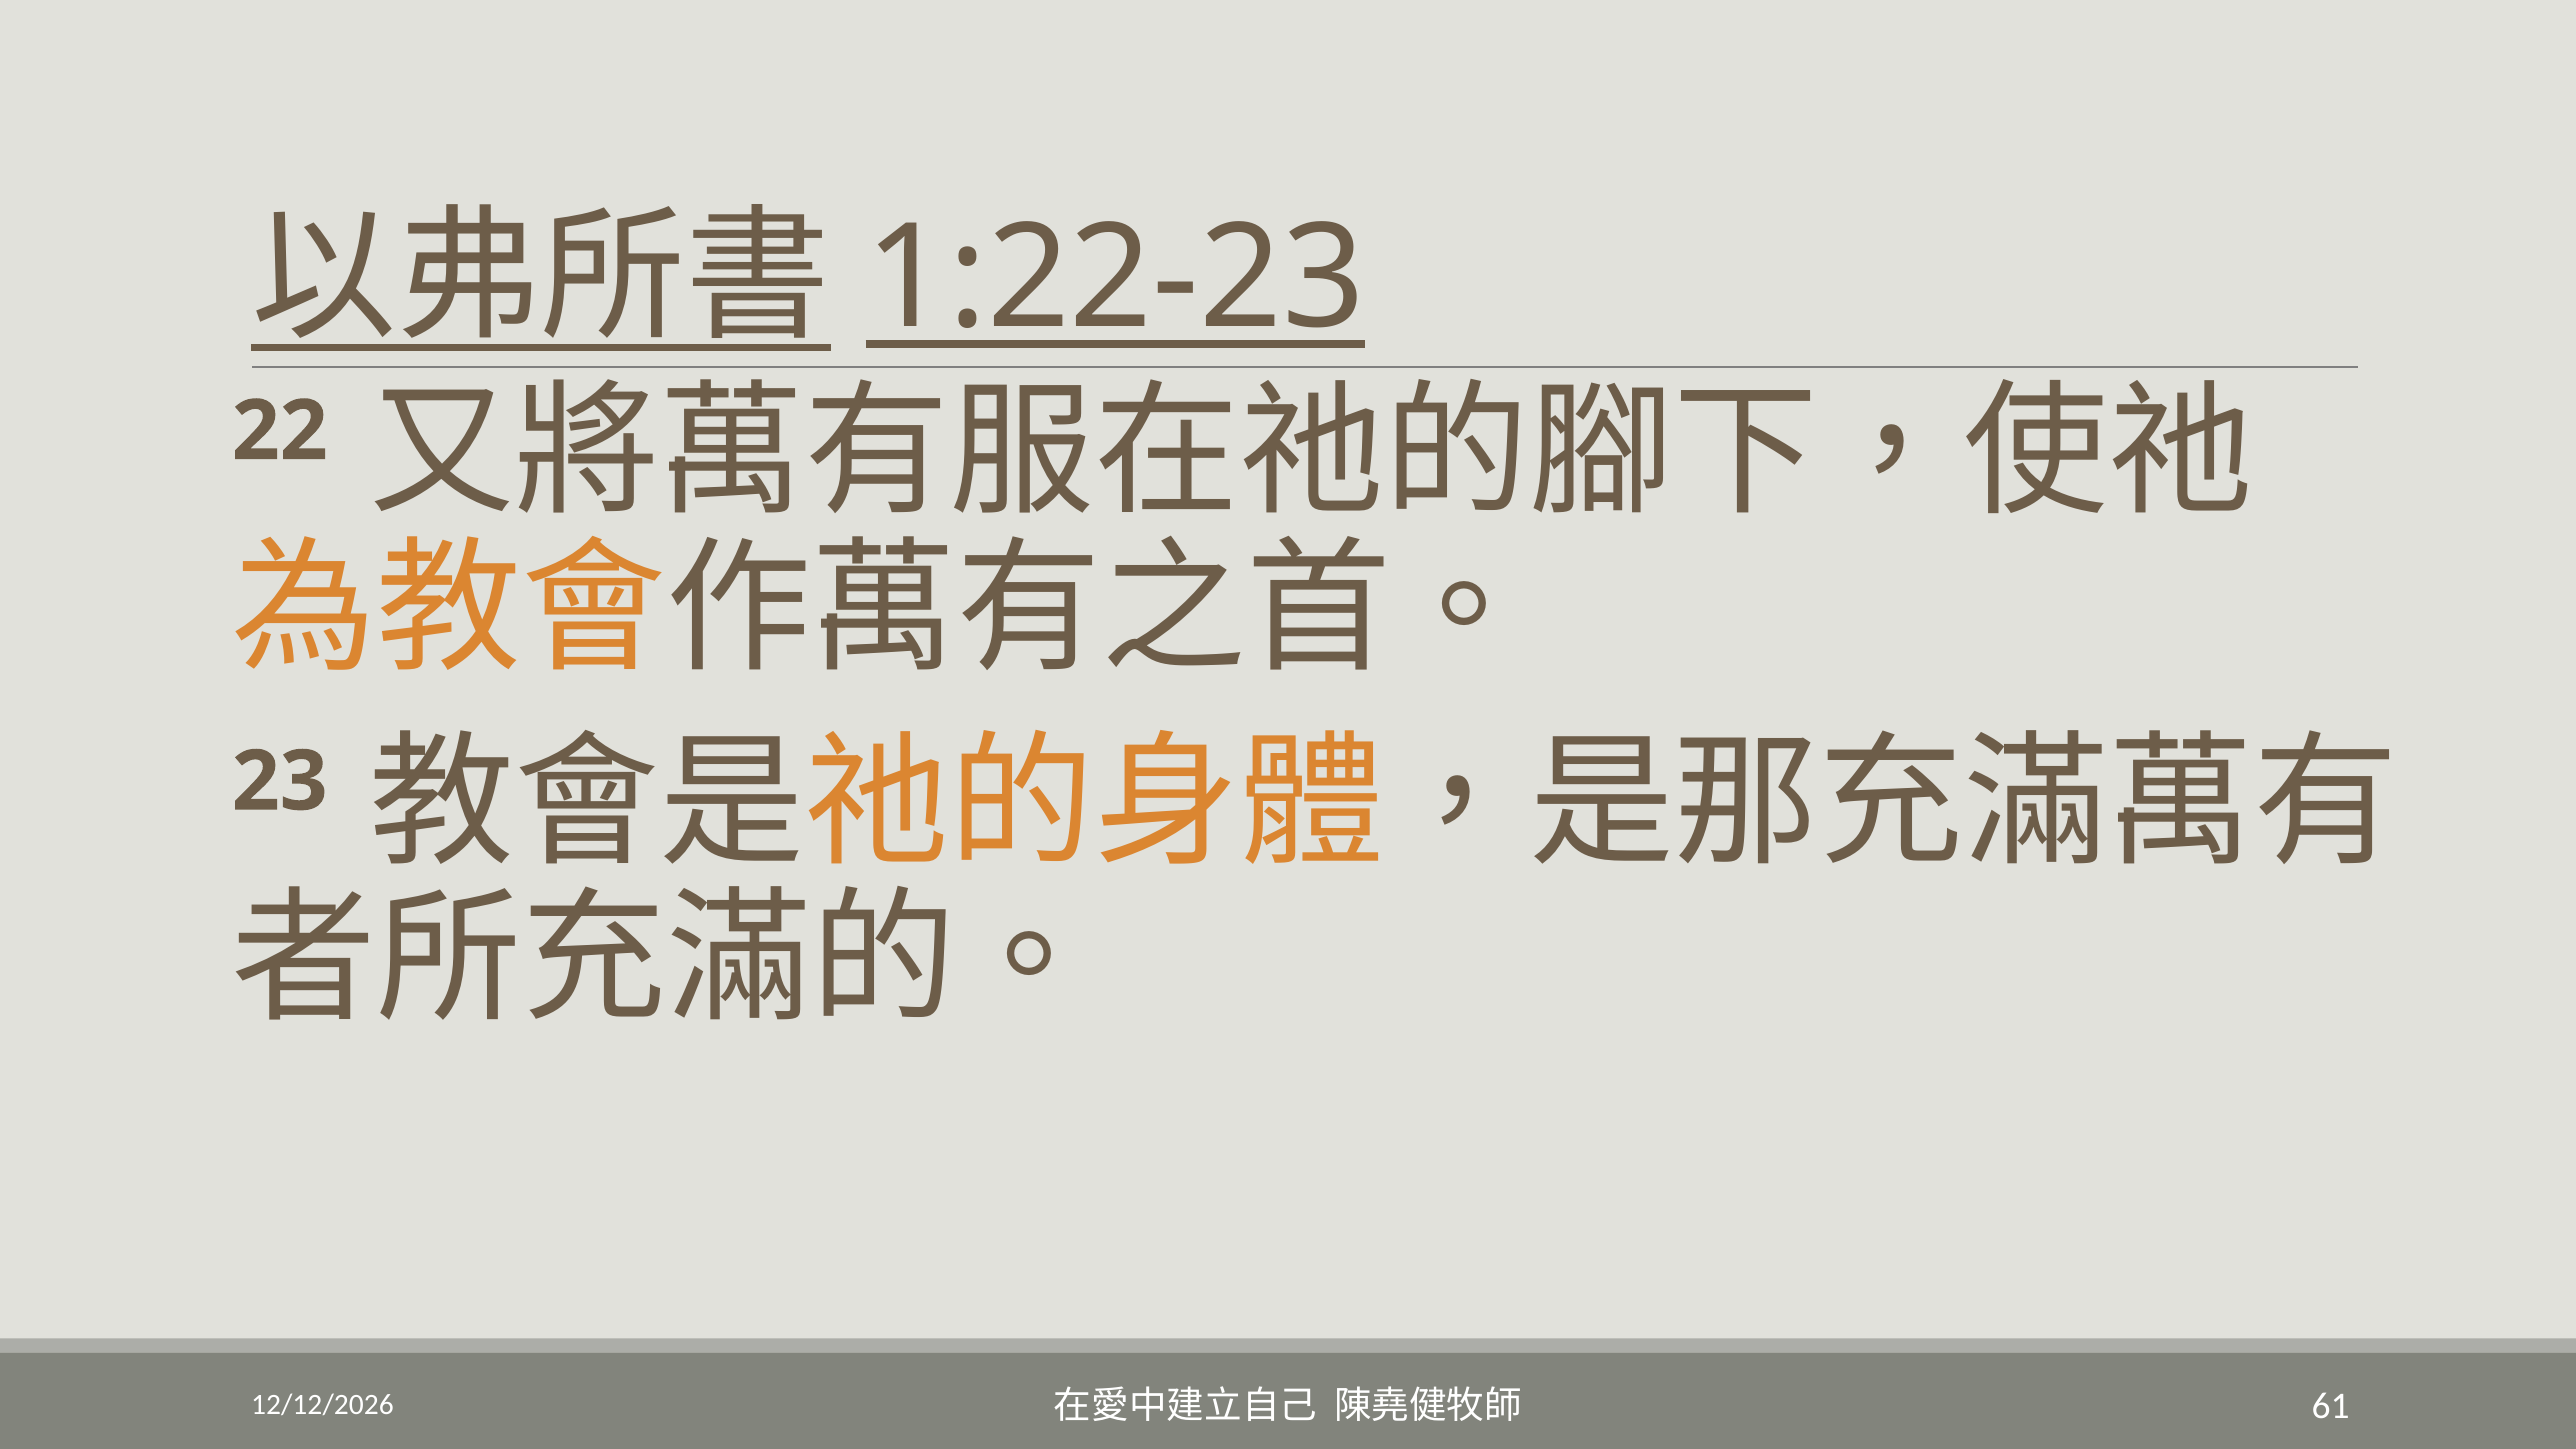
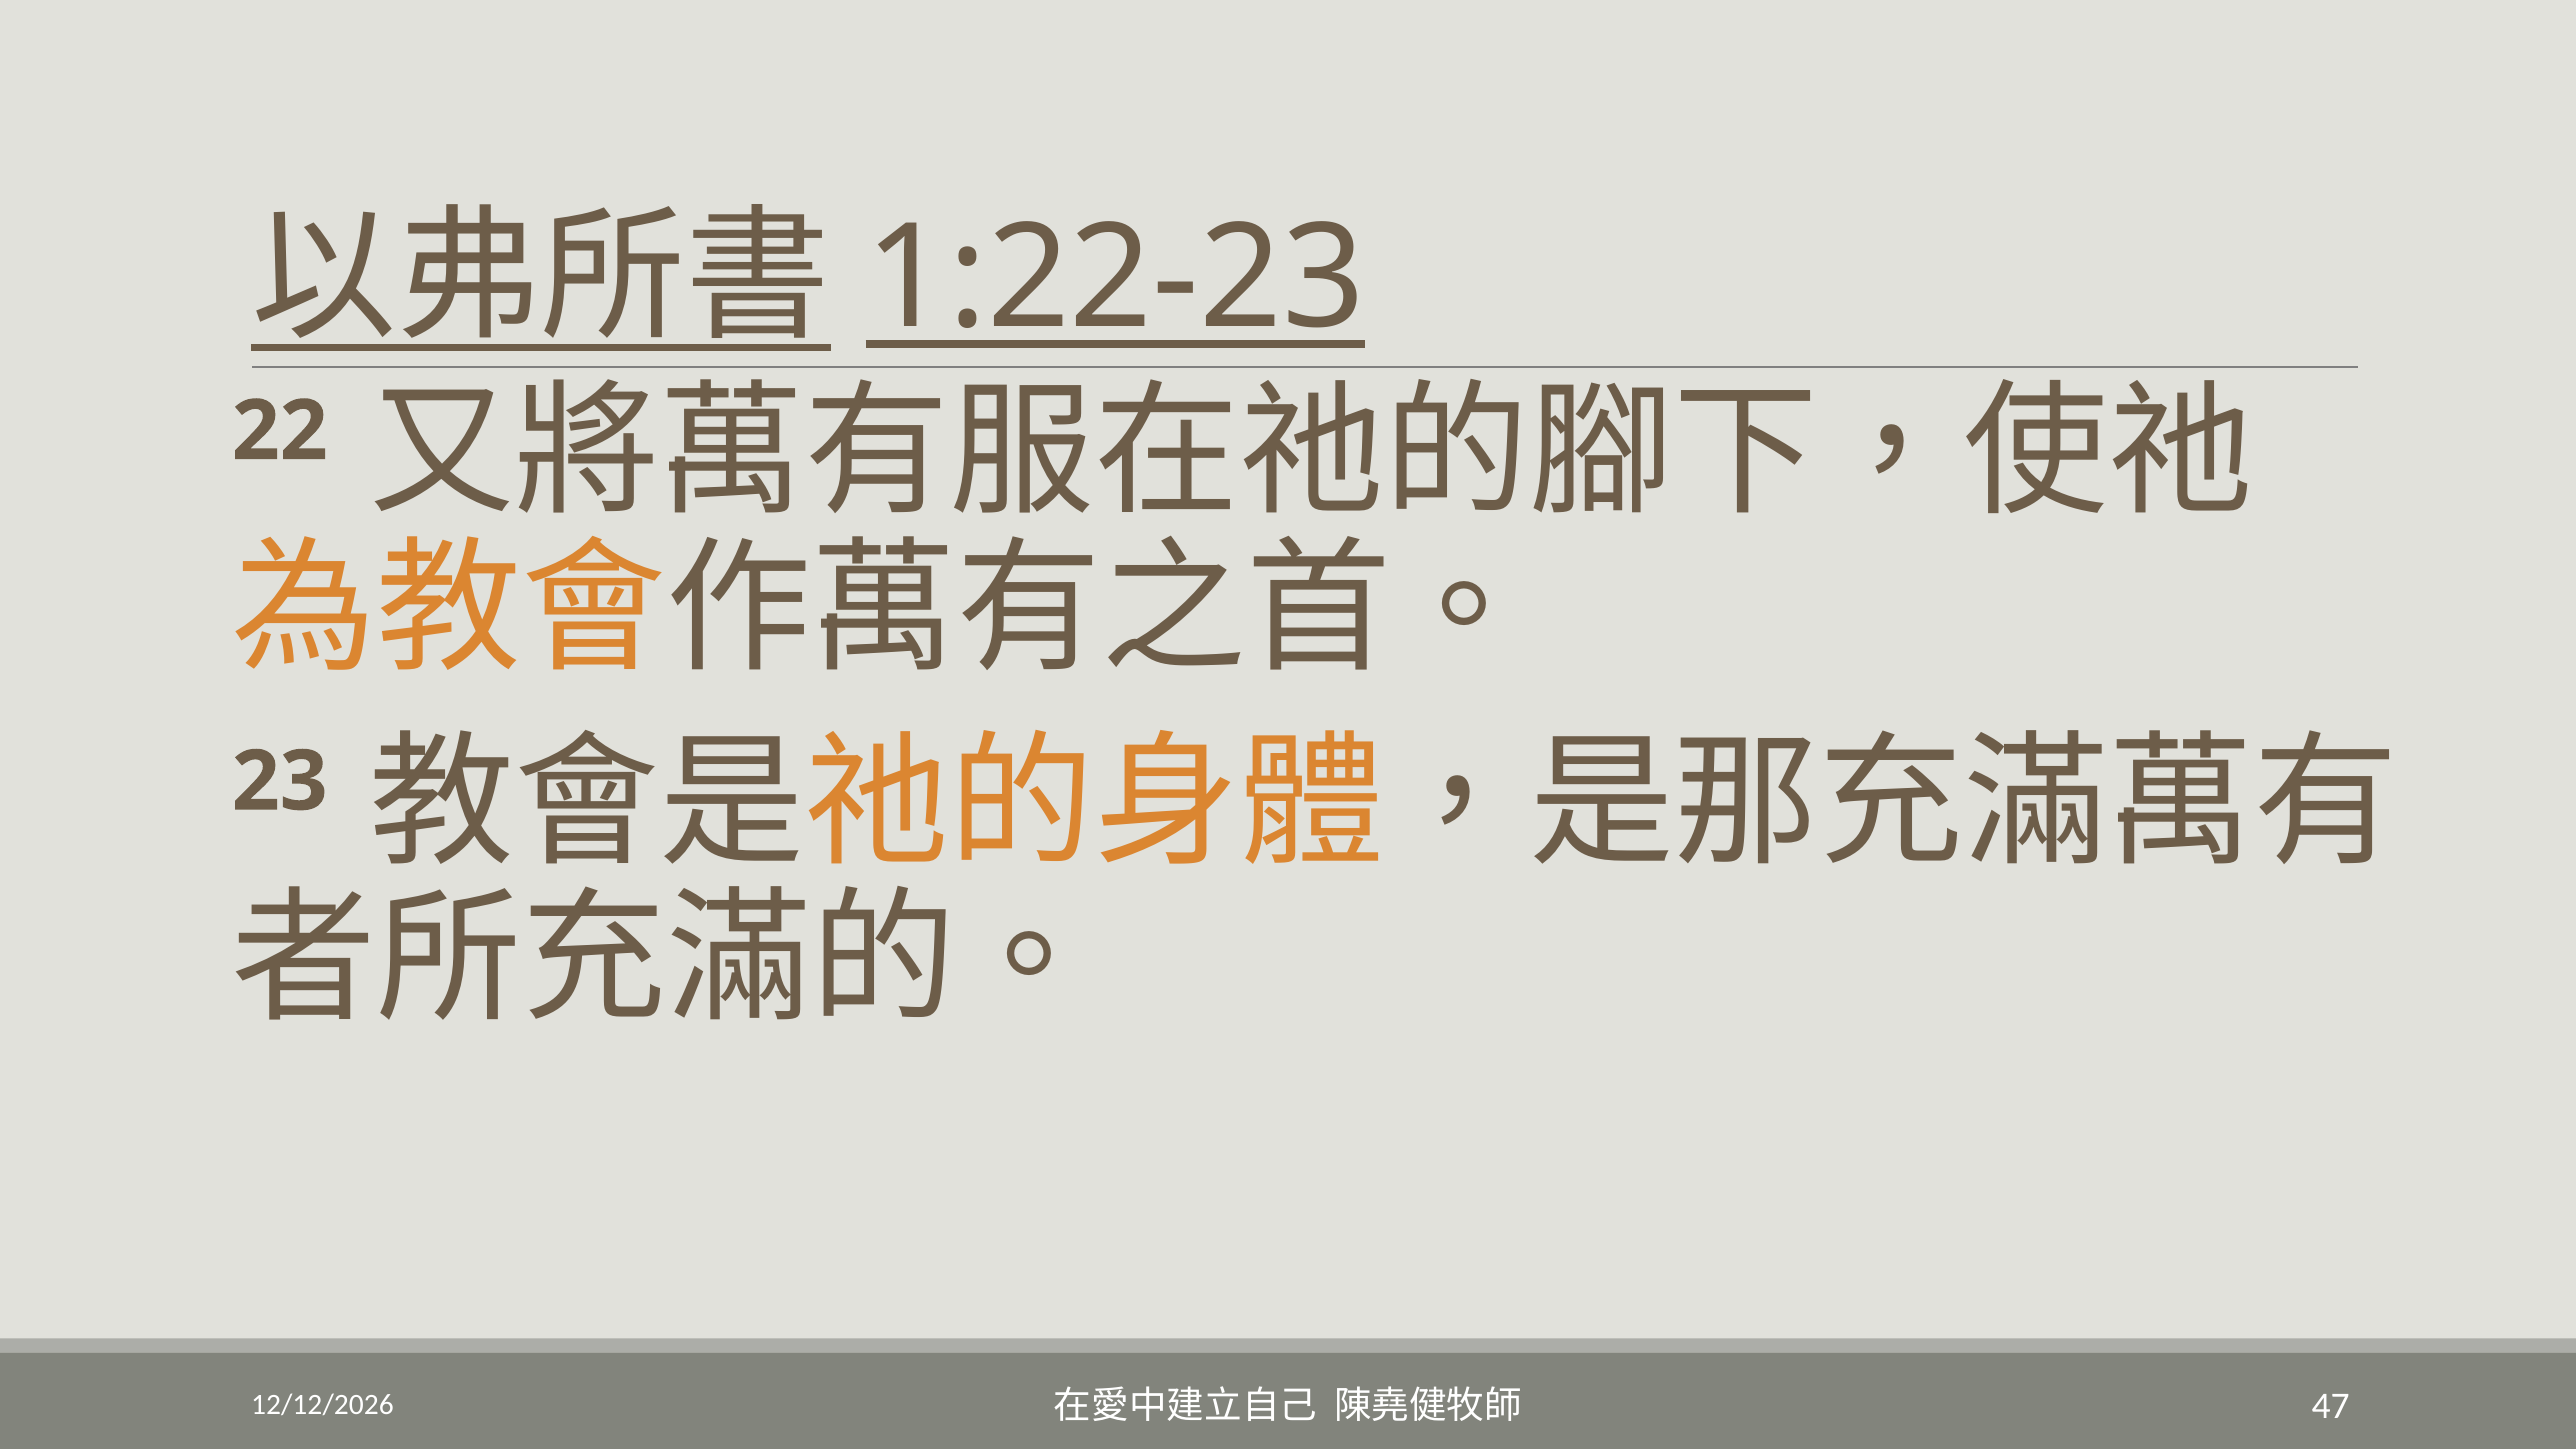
61: 61 -> 47 (2331, 1406)
